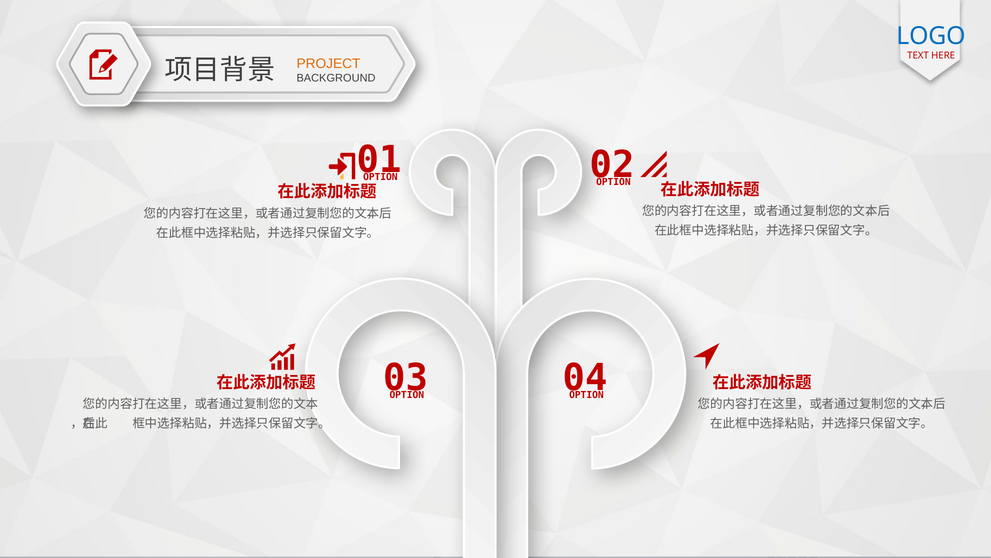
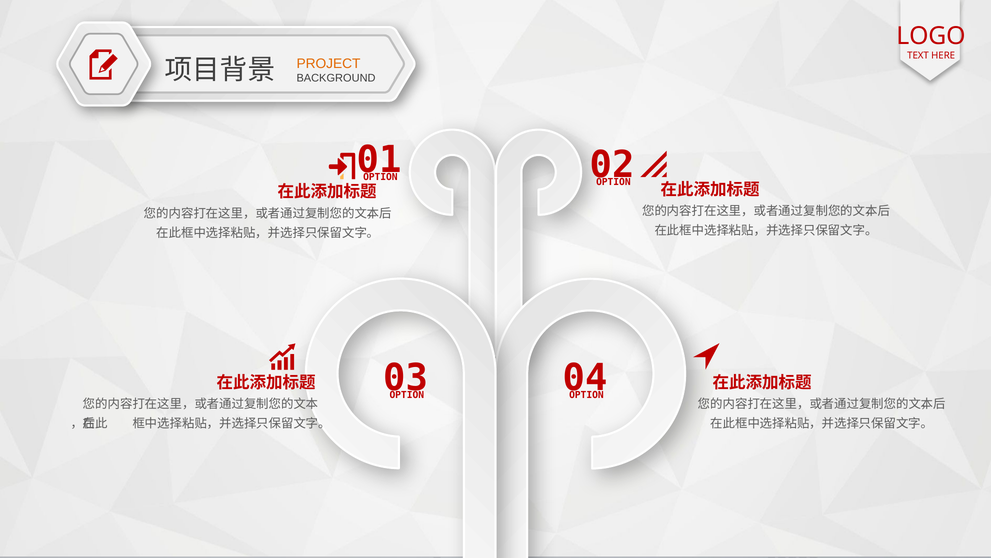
LOGO colour: blue -> red (931, 36)
